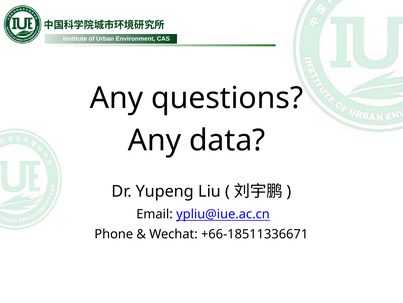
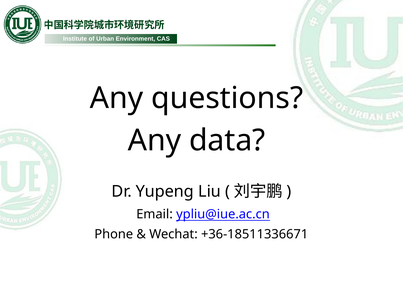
+66-18511336671: +66-18511336671 -> +36-18511336671 (255, 234)
